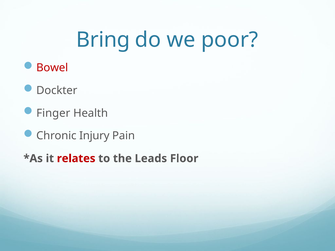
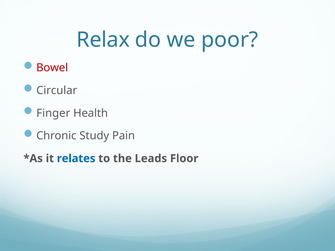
Bring: Bring -> Relax (103, 40)
Dockter: Dockter -> Circular (57, 90)
Injury: Injury -> Study (94, 136)
relates colour: red -> blue (76, 159)
